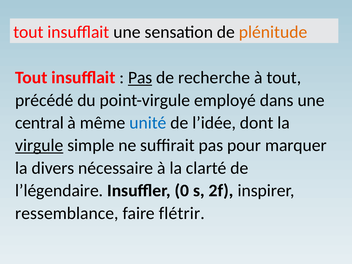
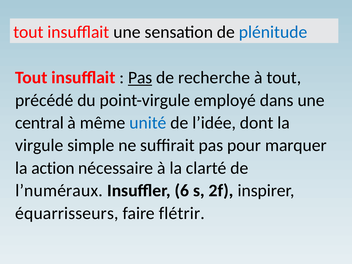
plénitude colour: orange -> blue (273, 32)
virgule underline: present -> none (39, 145)
divers: divers -> action (53, 168)
l’légendaire: l’légendaire -> l’numéraux (59, 191)
0: 0 -> 6 (182, 191)
ressemblance: ressemblance -> équarrisseurs (67, 213)
